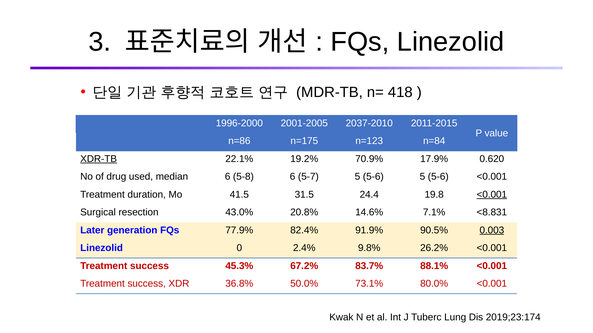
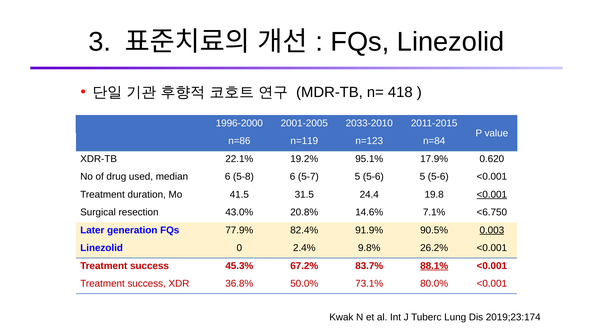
2037-2010: 2037-2010 -> 2033-2010 (369, 123)
n=175: n=175 -> n=119 (304, 141)
XDR-TB underline: present -> none (99, 159)
70.9%: 70.9% -> 95.1% (369, 159)
<8.831: <8.831 -> <6.750 (492, 213)
88.1% underline: none -> present (434, 266)
